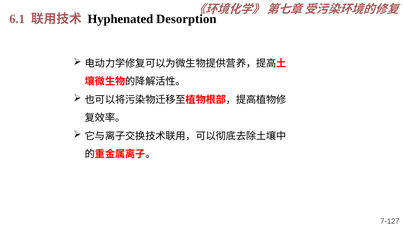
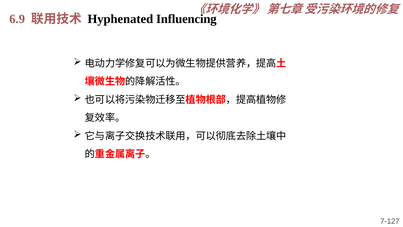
6.1: 6.1 -> 6.9 (17, 19)
Desorption: Desorption -> Influencing (186, 19)
